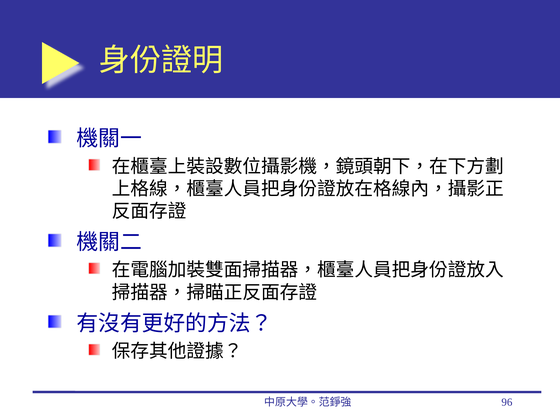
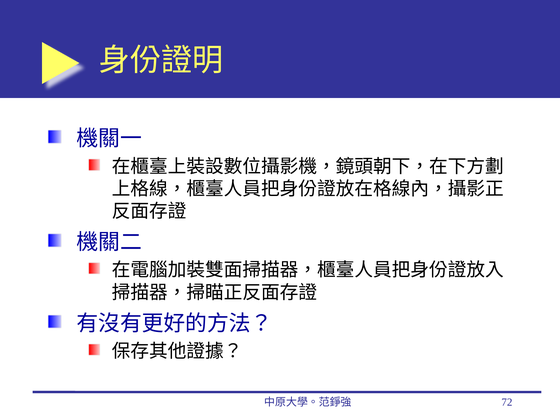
96: 96 -> 72 (507, 402)
